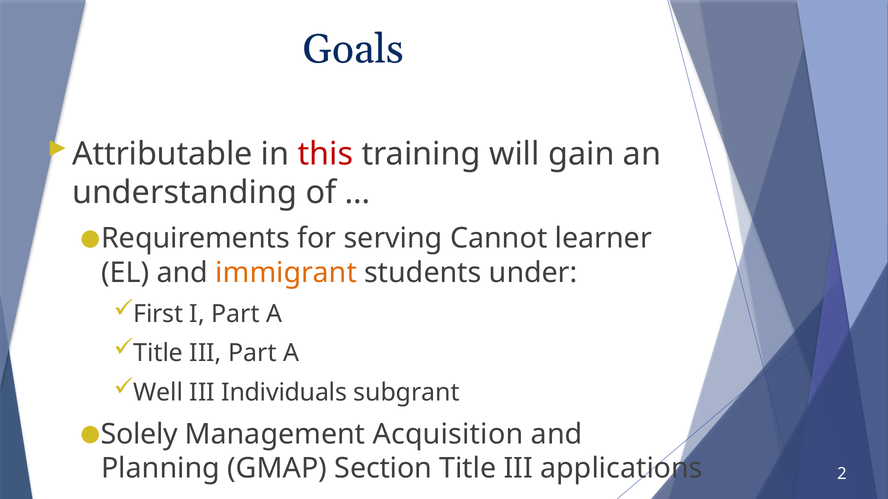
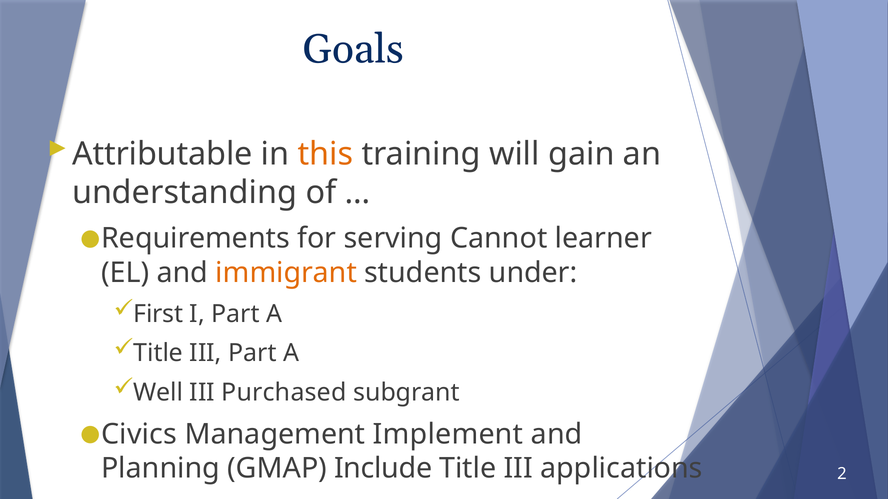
this colour: red -> orange (325, 154)
Individuals: Individuals -> Purchased (284, 393)
Solely: Solely -> Civics (139, 434)
Acquisition: Acquisition -> Implement (448, 434)
Section: Section -> Include (383, 469)
